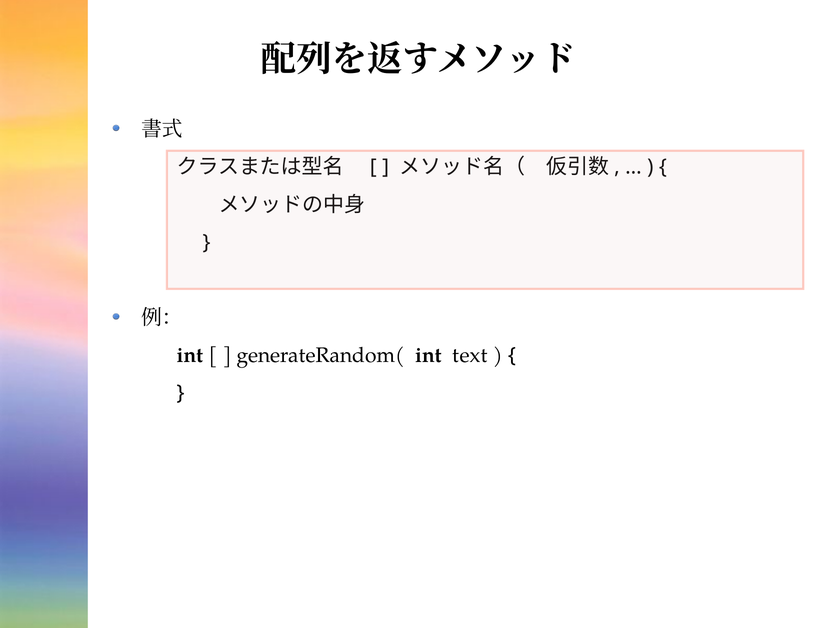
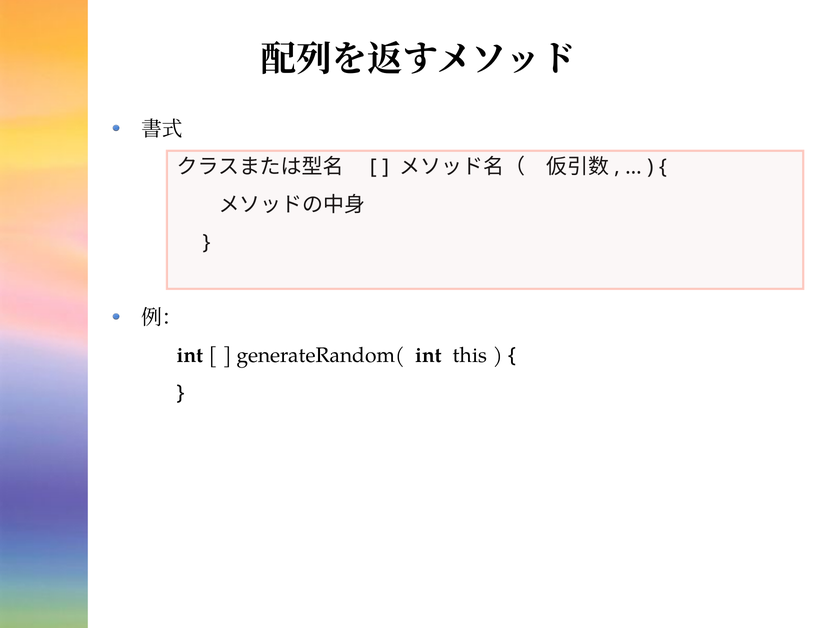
text: text -> this (470, 355)
